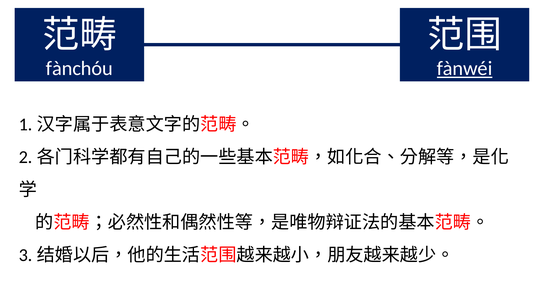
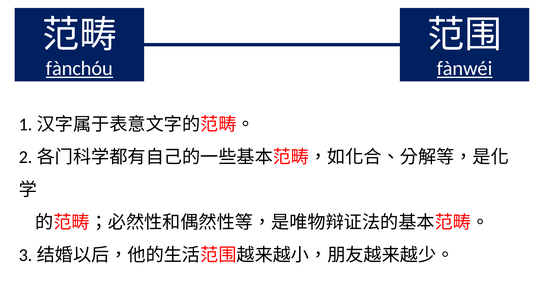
fànchóu underline: none -> present (79, 69)
